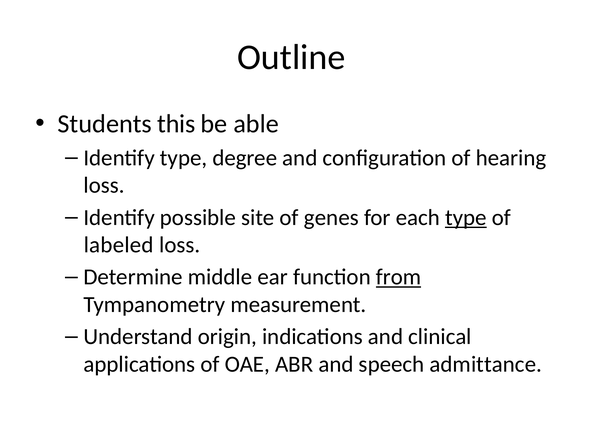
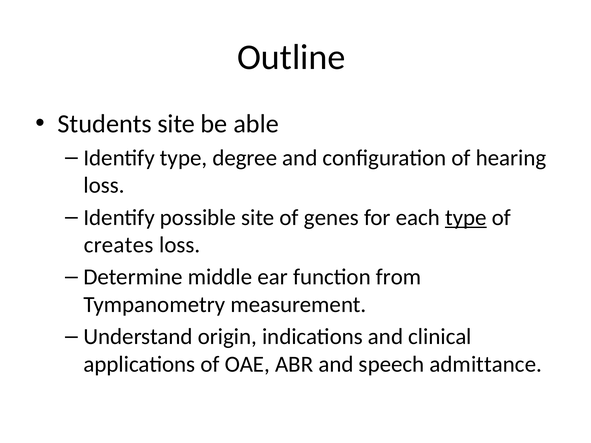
Students this: this -> site (176, 124)
labeled: labeled -> creates (119, 245)
from underline: present -> none (399, 277)
